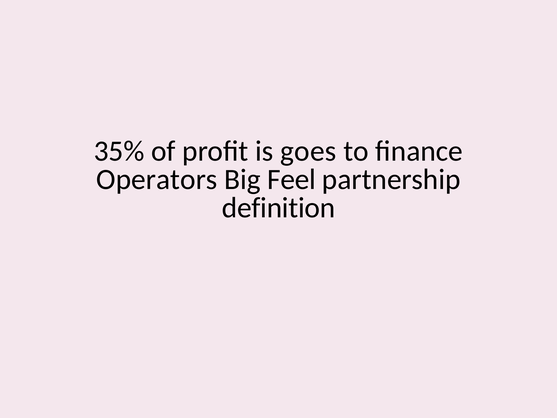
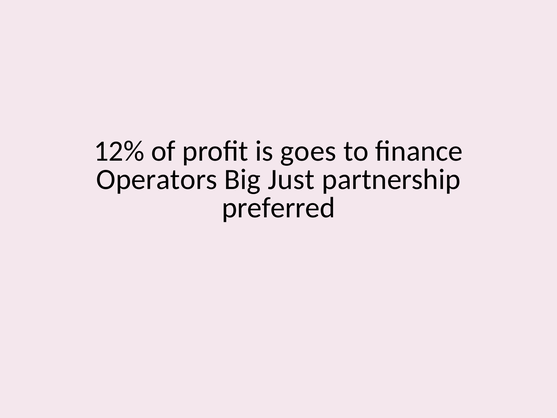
35%: 35% -> 12% (119, 151)
Feel: Feel -> Just (291, 179)
definition: definition -> preferred (278, 208)
